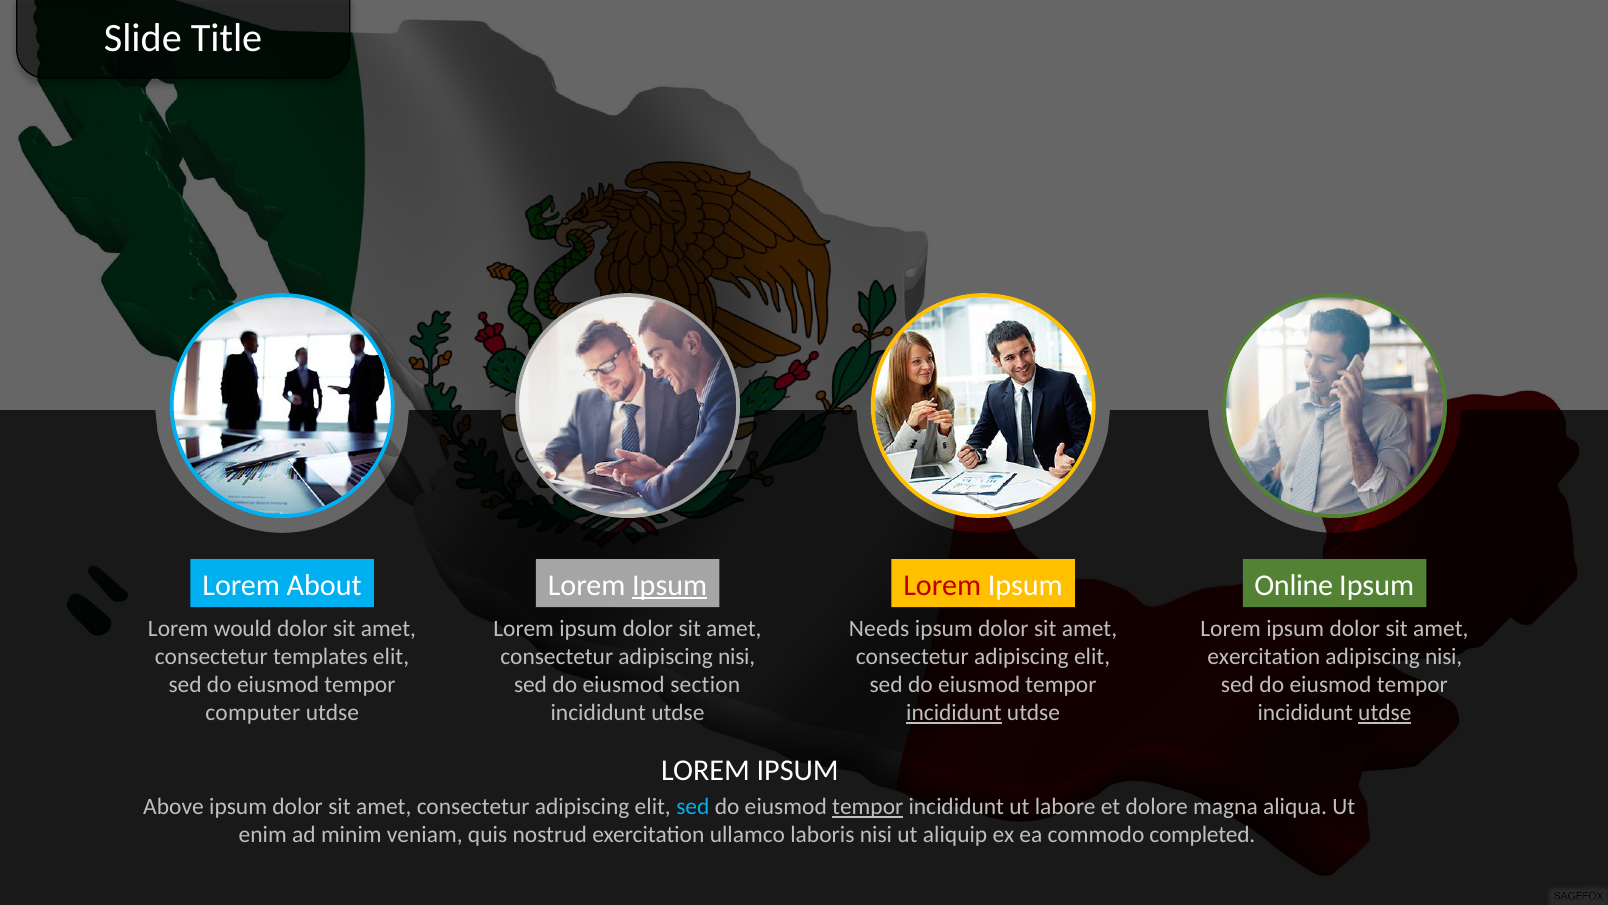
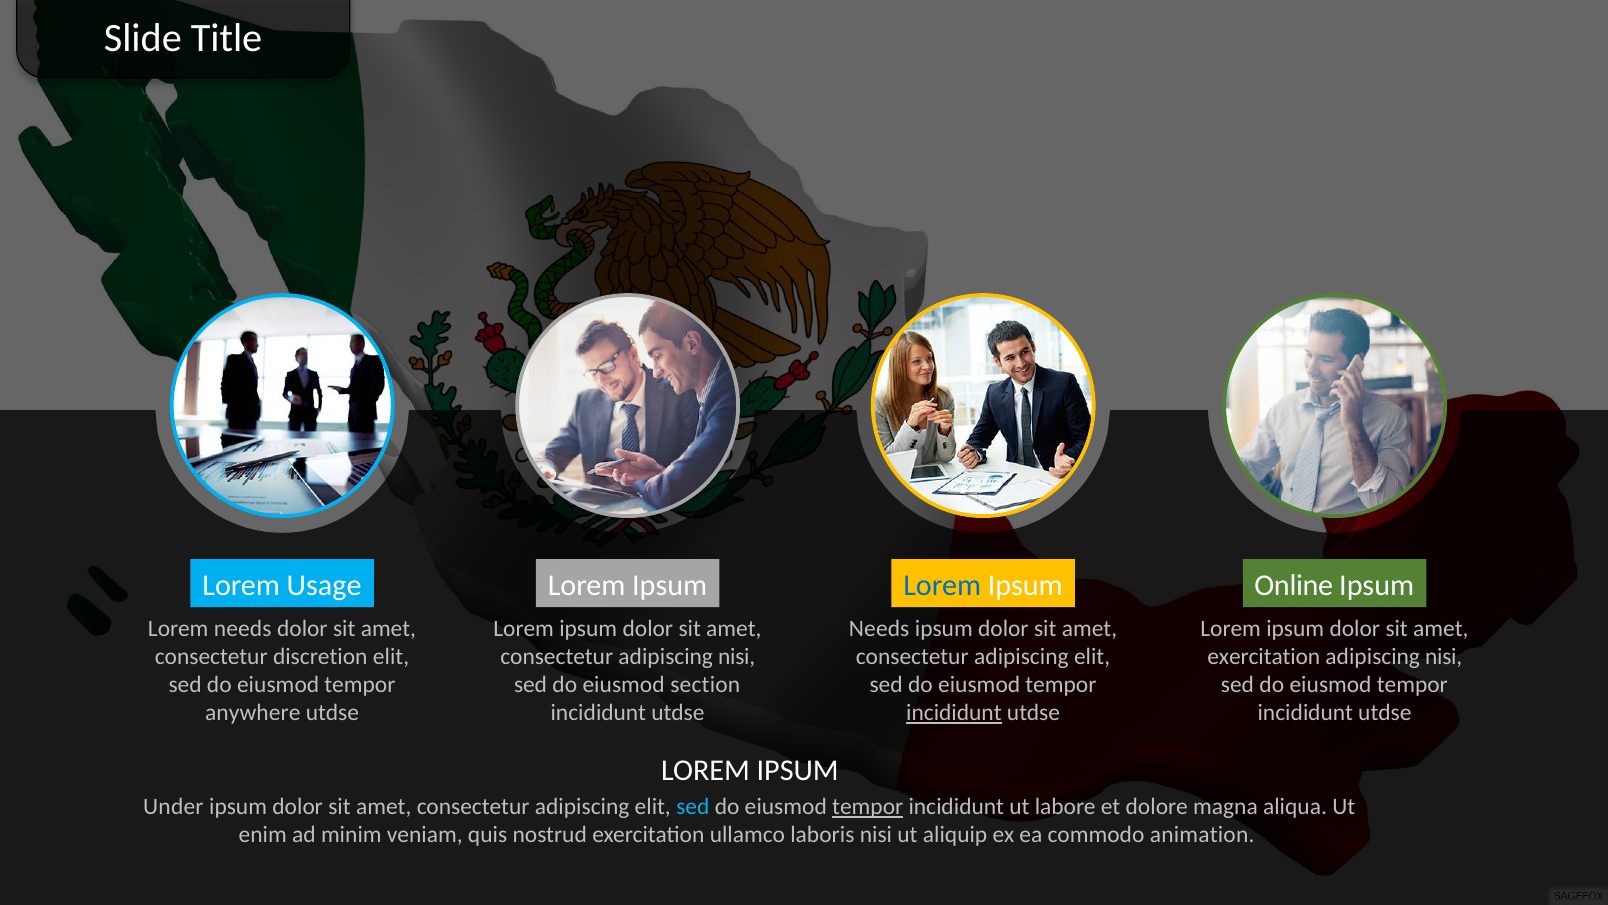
About: About -> Usage (324, 585)
Ipsum underline: present -> none (670, 585)
Lorem colour: red -> blue (942, 585)
Lorem would: would -> needs (243, 628)
templates: templates -> discretion (320, 656)
computer: computer -> anywhere (253, 713)
utdse underline: present -> none (1385, 713)
Above: Above -> Under (173, 806)
completed: completed -> animation (1202, 835)
